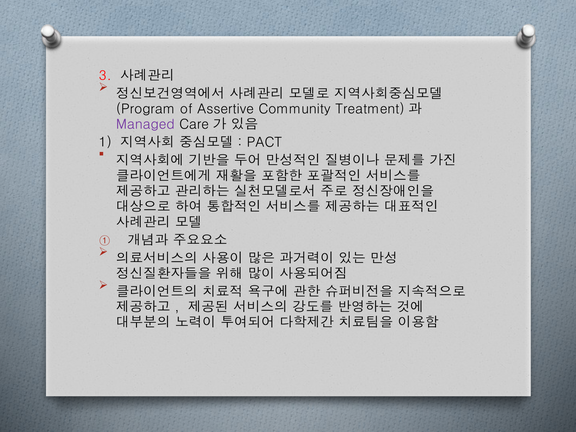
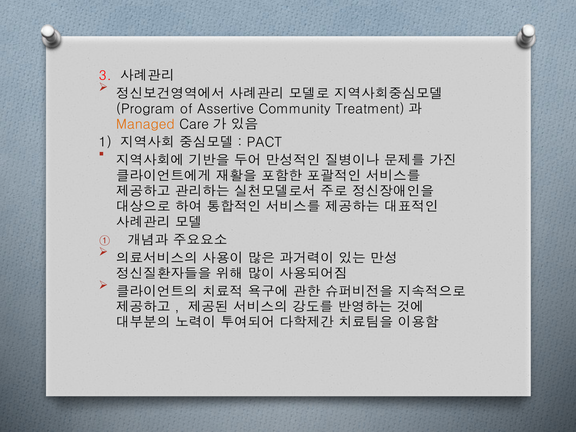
Managed colour: purple -> orange (145, 124)
